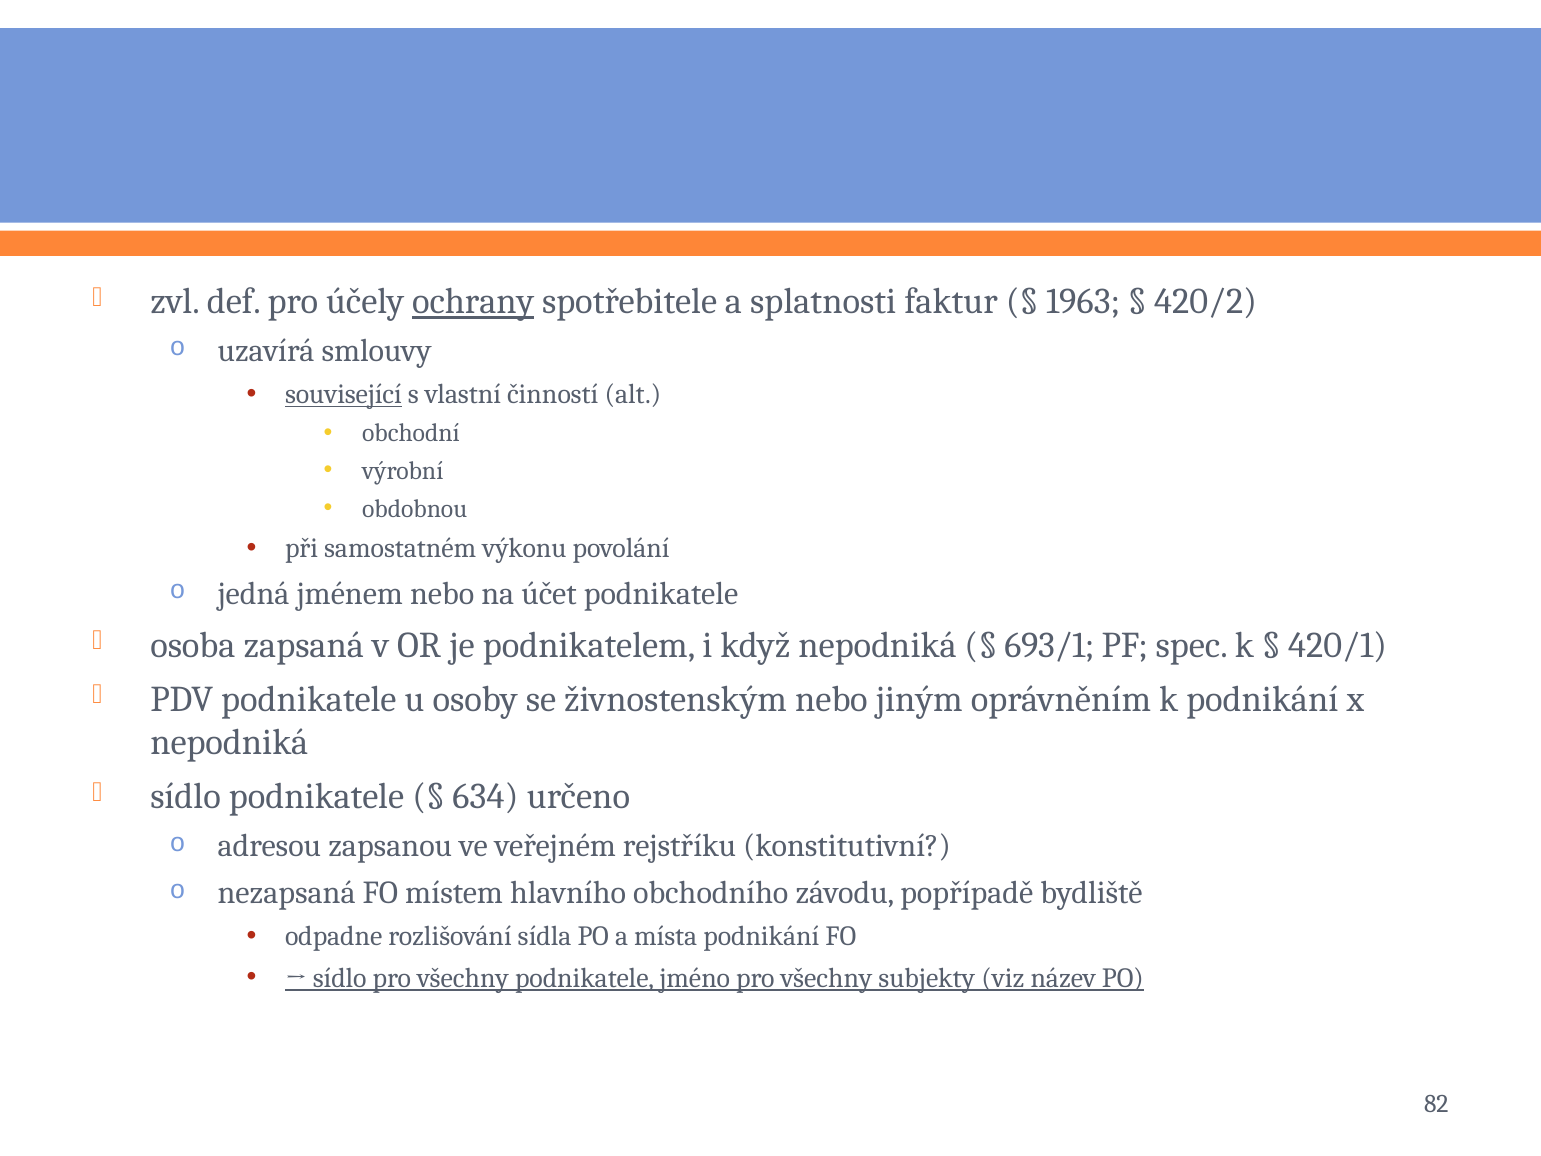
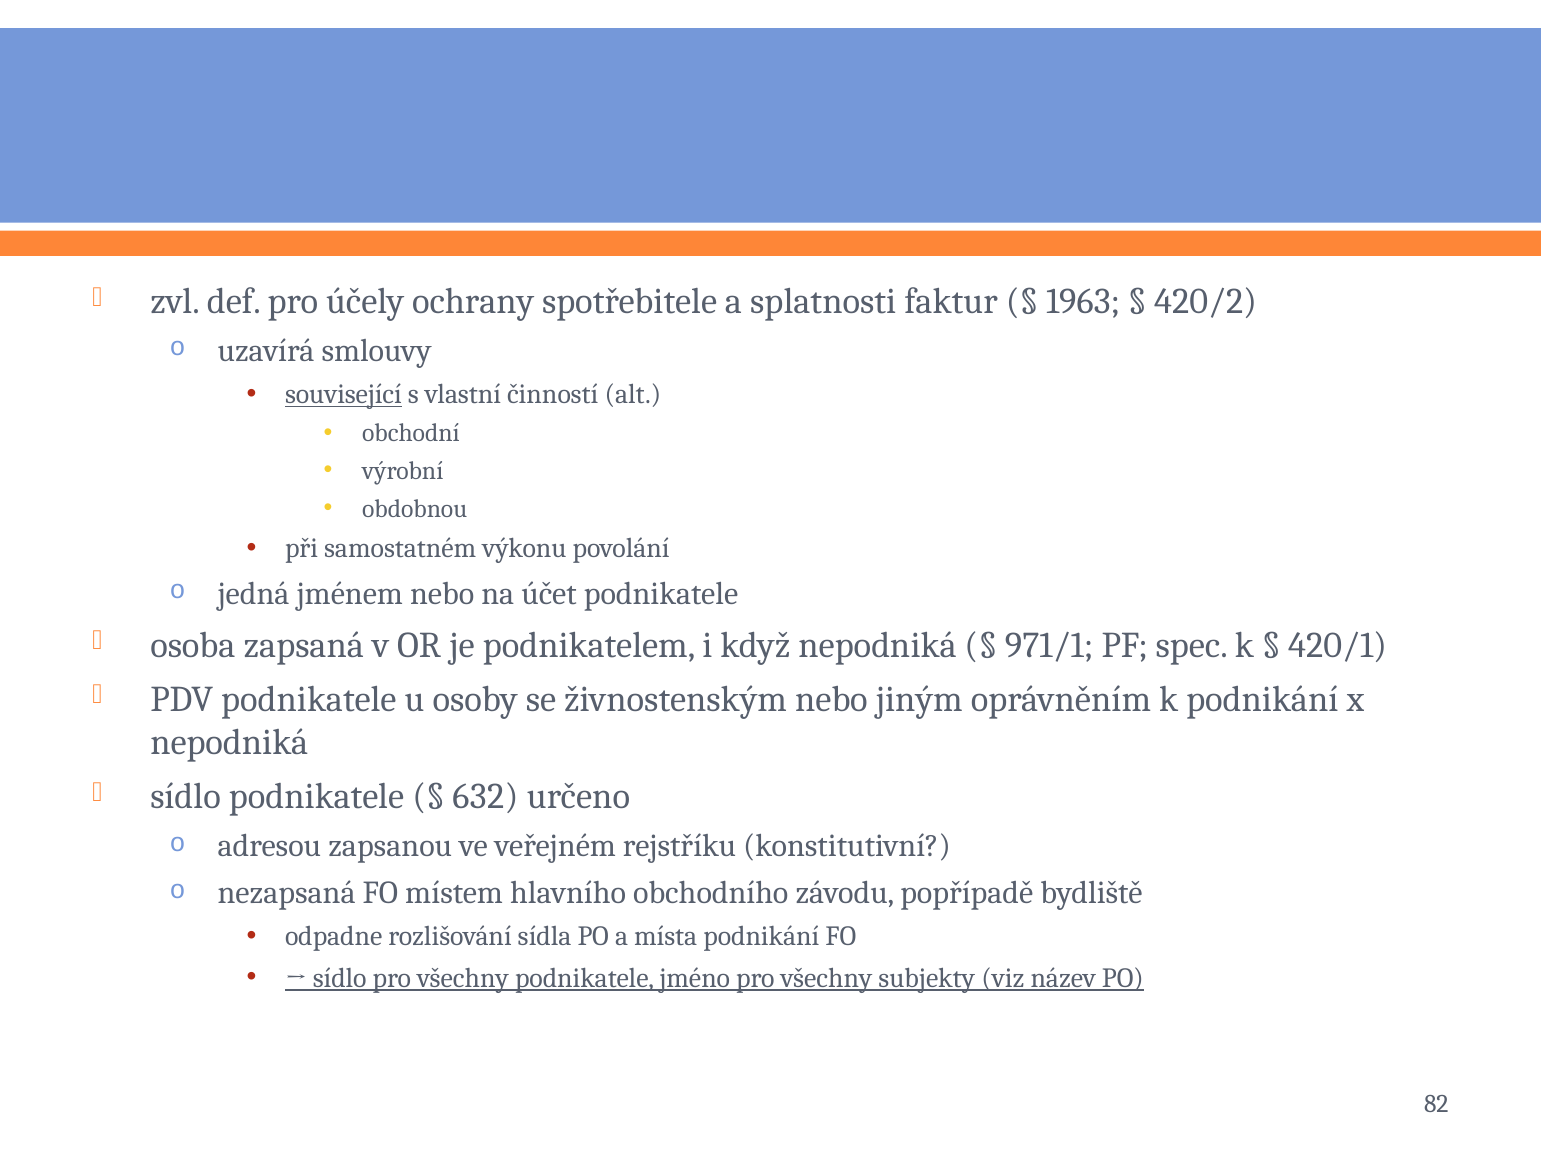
ochrany underline: present -> none (473, 302)
693/1: 693/1 -> 971/1 (1049, 645)
634: 634 -> 632 (485, 797)
